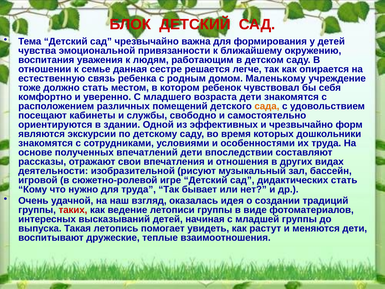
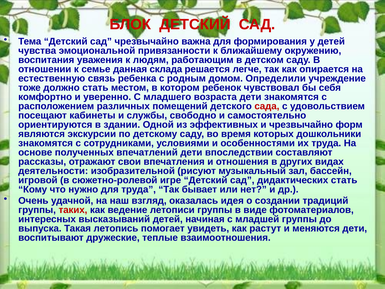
сестре: сестре -> склада (166, 69)
Маленькому: Маленькому -> Определили (276, 78)
сада colour: orange -> red (267, 106)
